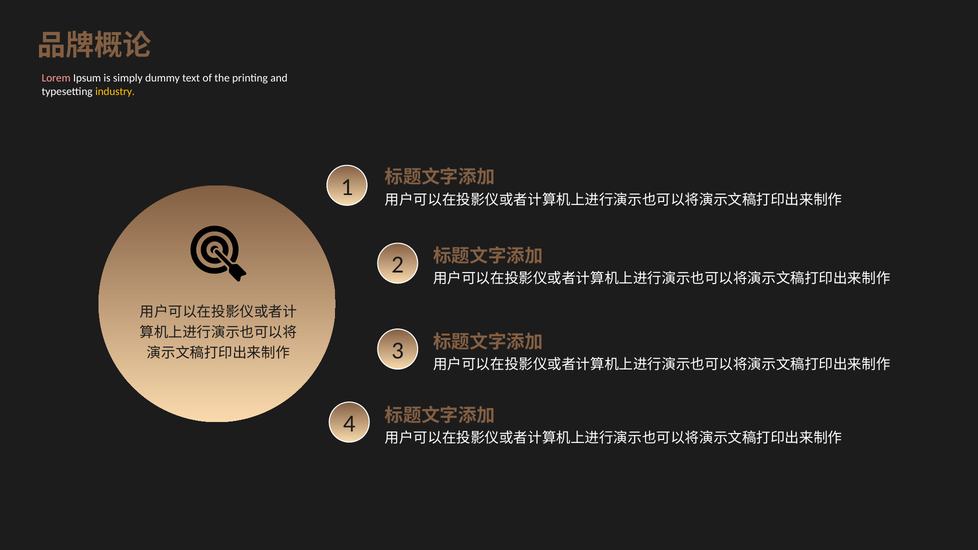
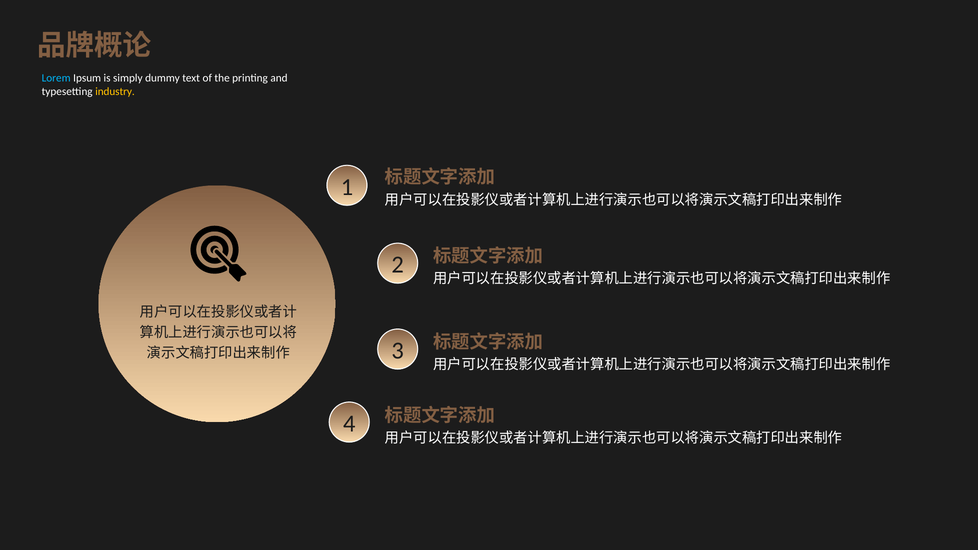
Lorem colour: pink -> light blue (56, 78)
